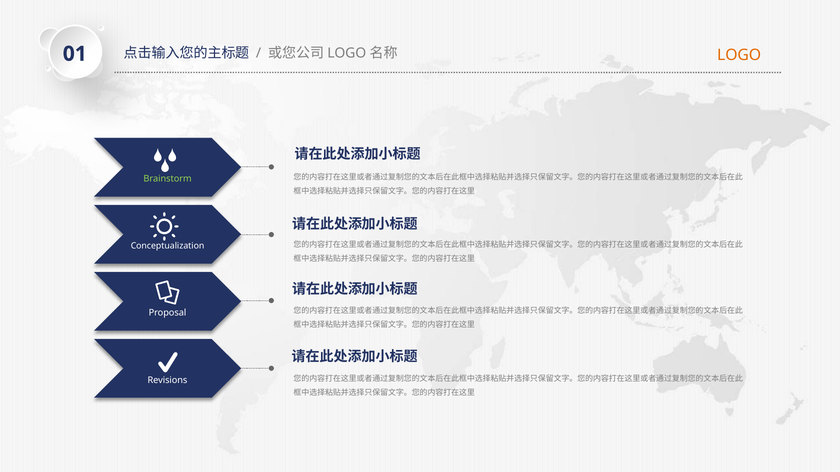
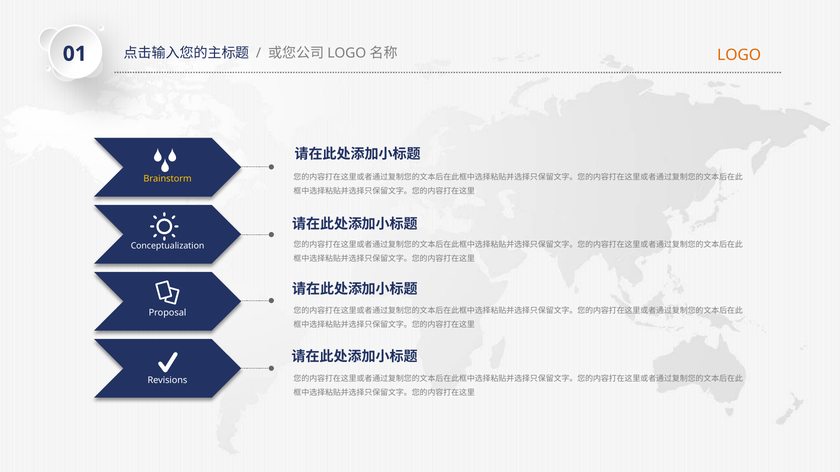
Brainstorm colour: light green -> yellow (168, 179)
